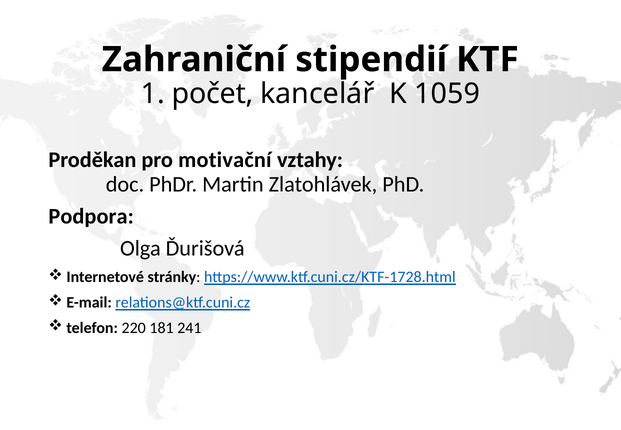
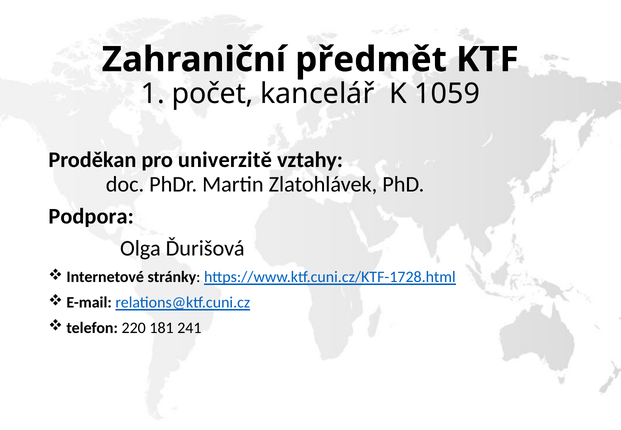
stipendií: stipendií -> předmět (371, 60)
motivační: motivační -> univerzitě (225, 160)
